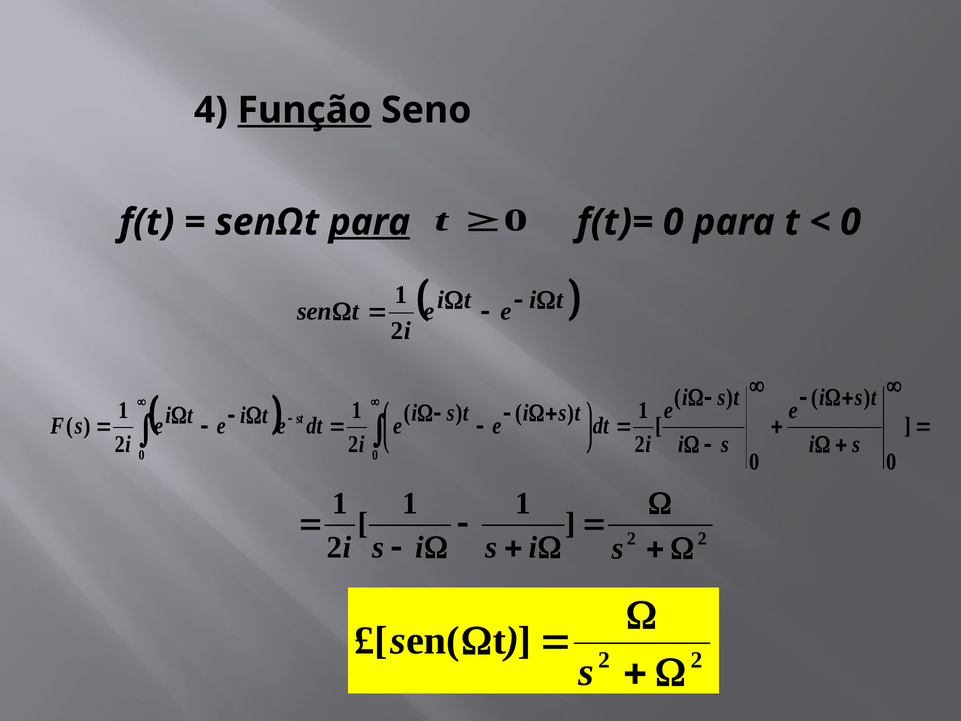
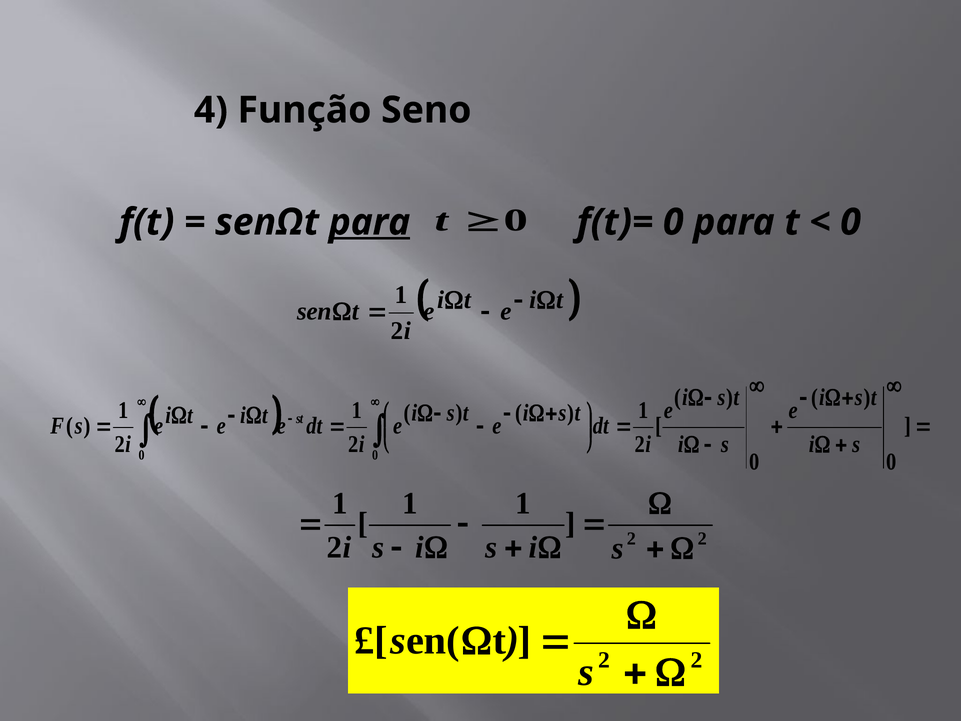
Função underline: present -> none (304, 110)
